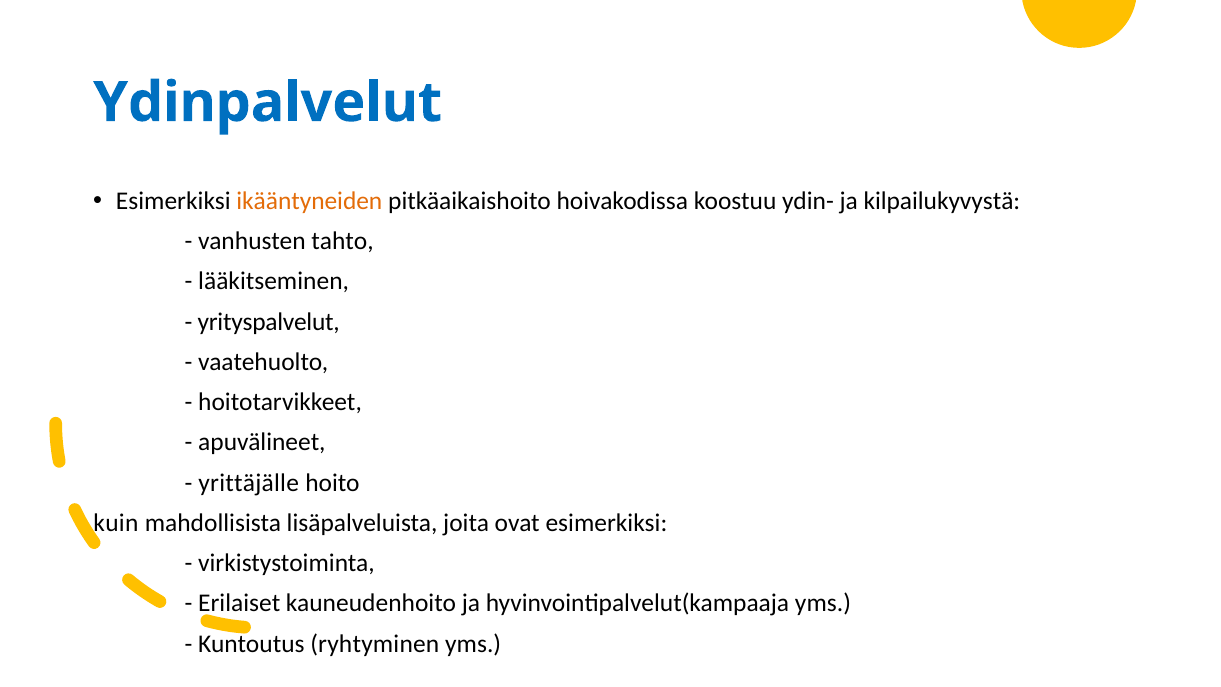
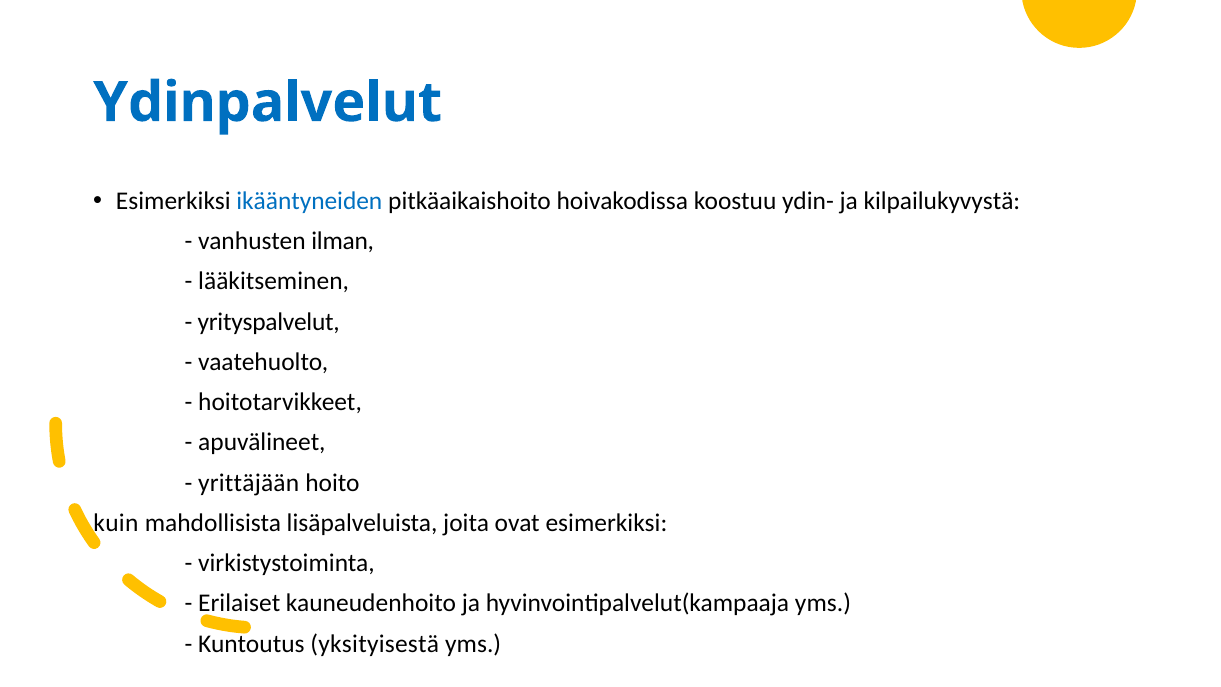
ikääntyneiden colour: orange -> blue (309, 201)
tahto: tahto -> ilman (343, 241)
yrittäjälle: yrittäjälle -> yrittäjään (249, 483)
ryhtyminen: ryhtyminen -> yksityisestä (375, 644)
